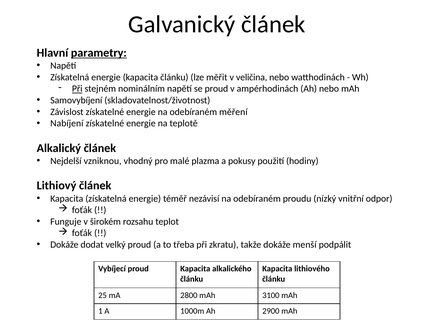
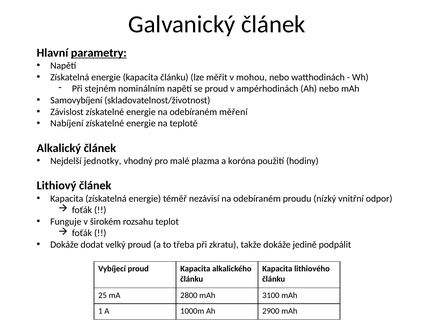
veličina: veličina -> mohou (252, 77)
Při underline: present -> none (77, 89)
vzniknou: vzniknou -> jednotky (103, 161)
pokusy: pokusy -> koróna (242, 161)
menší: menší -> jedině (305, 245)
